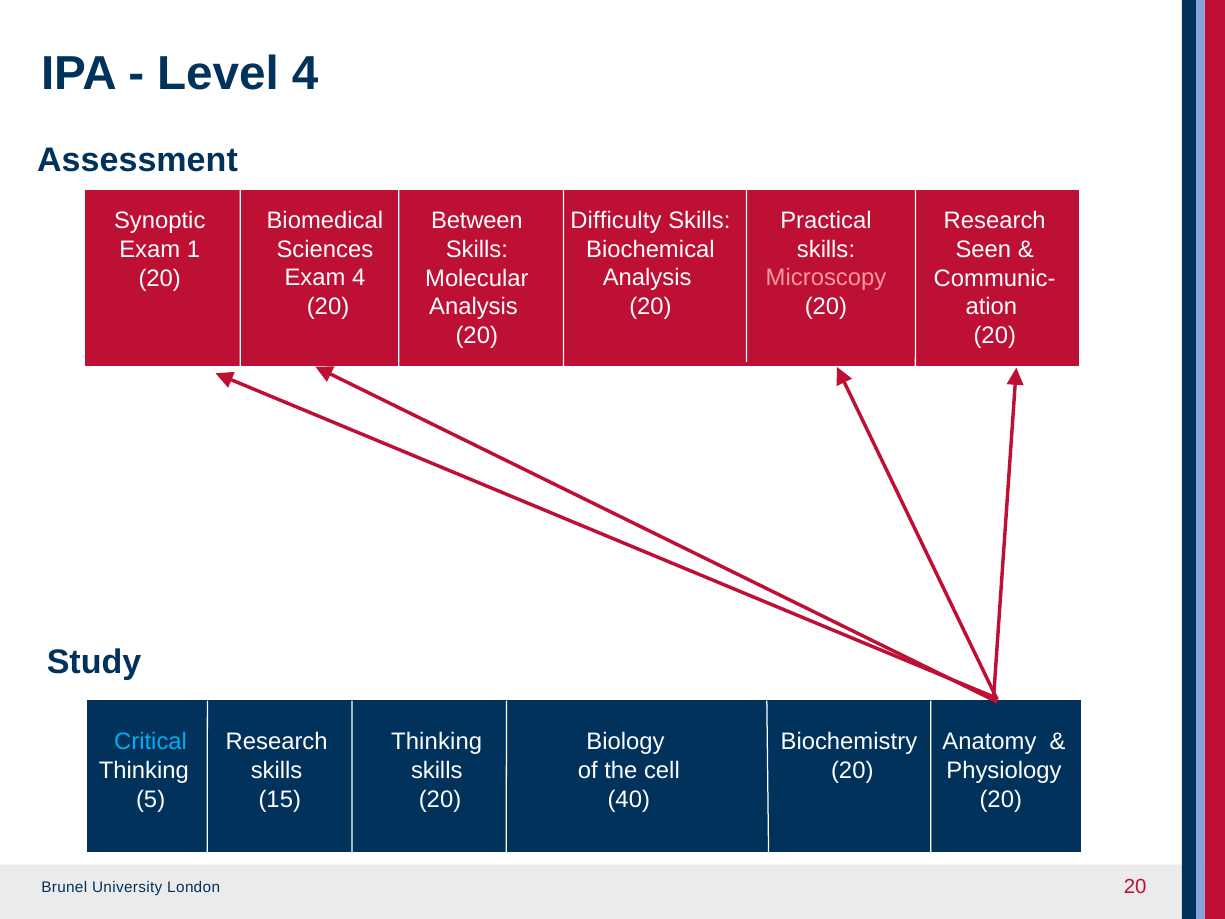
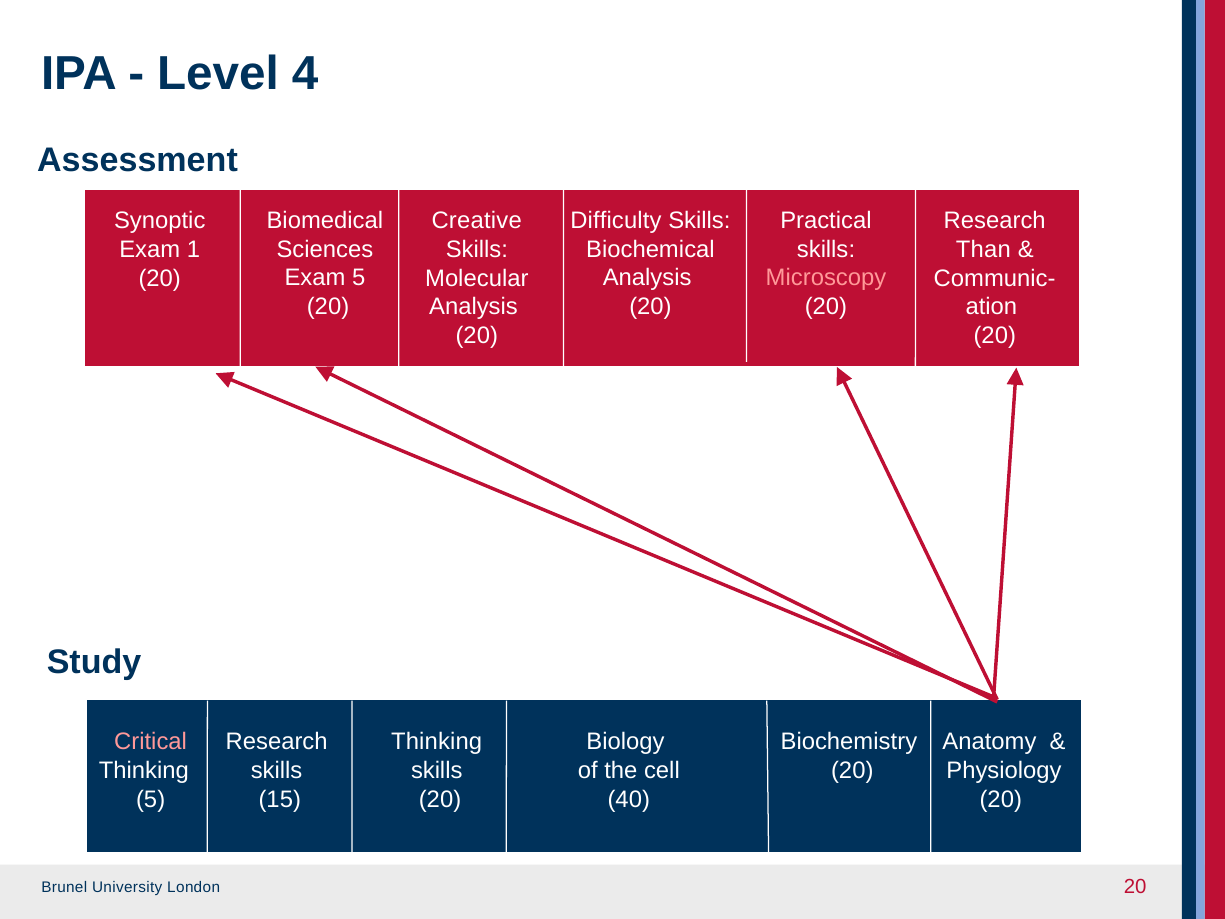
Between: Between -> Creative (477, 221)
Seen: Seen -> Than (983, 249)
Exam 4: 4 -> 5 (359, 278)
Critical colour: light blue -> pink (151, 742)
